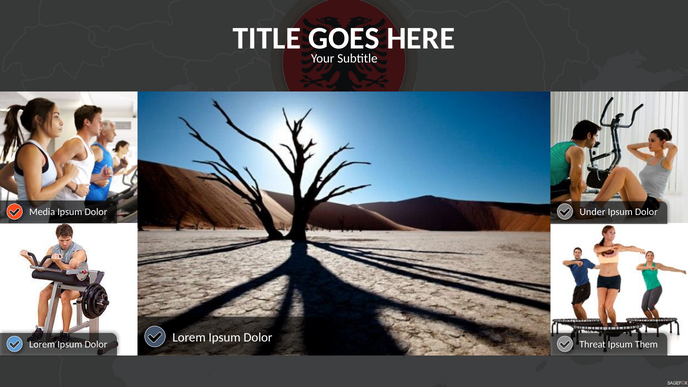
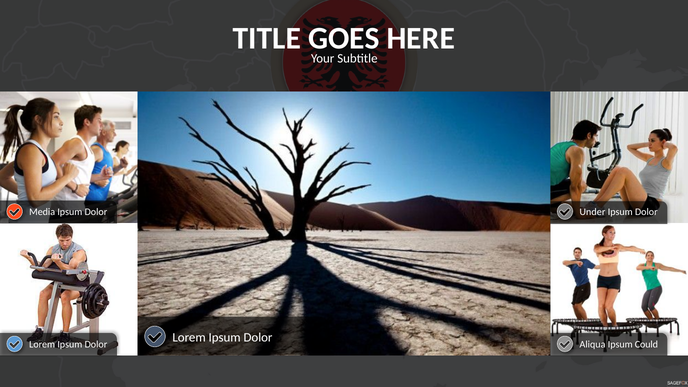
Threat: Threat -> Aliqua (593, 344)
Them: Them -> Could (646, 344)
